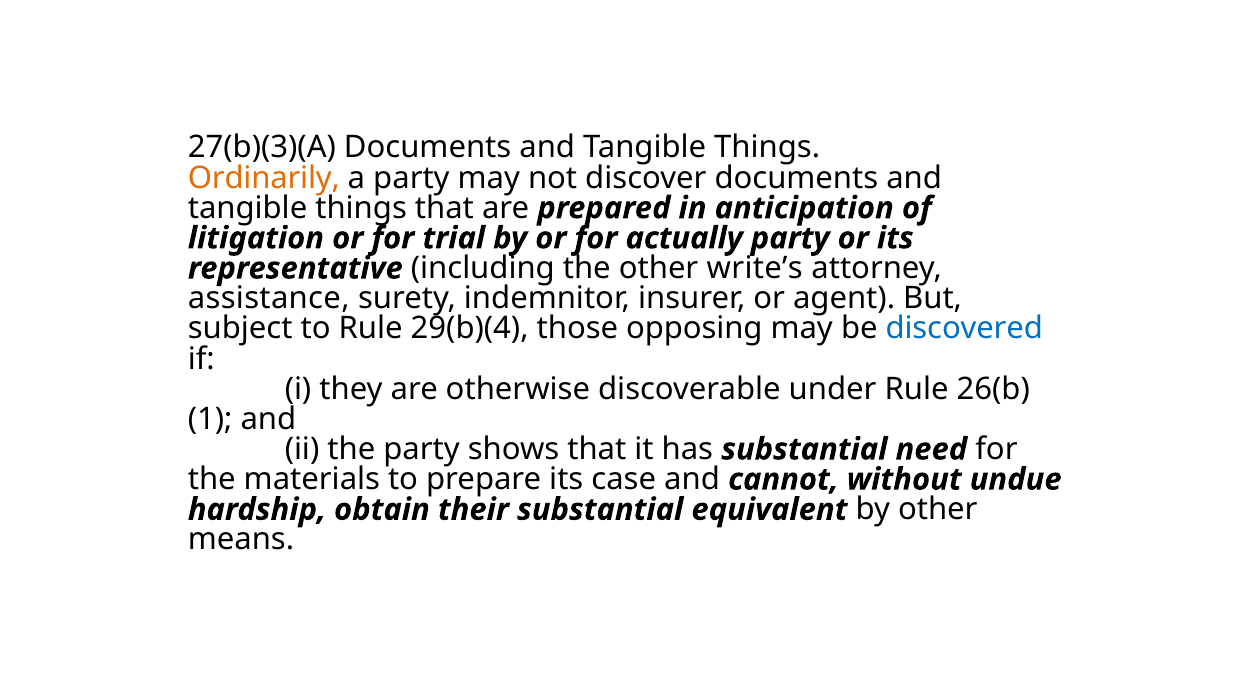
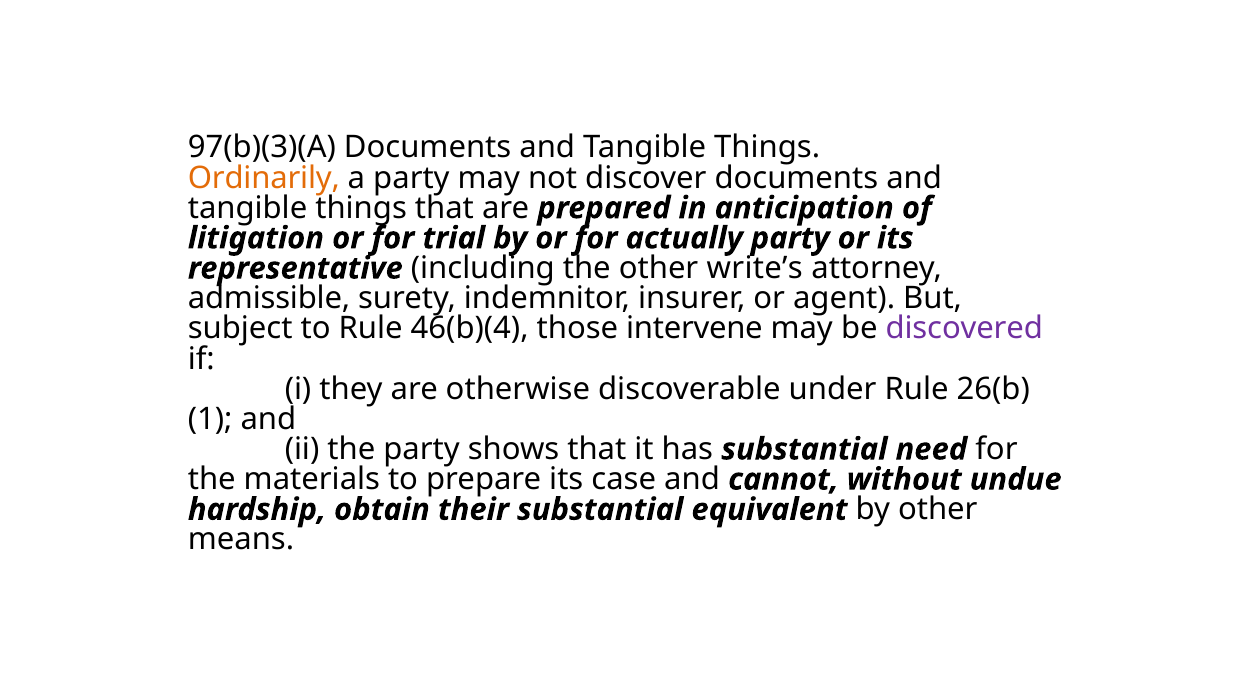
27(b)(3)(A: 27(b)(3)(A -> 97(b)(3)(A (262, 148)
assistance: assistance -> admissible (269, 299)
29(b)(4: 29(b)(4 -> 46(b)(4 (470, 329)
opposing: opposing -> intervene (694, 329)
discovered colour: blue -> purple (964, 329)
